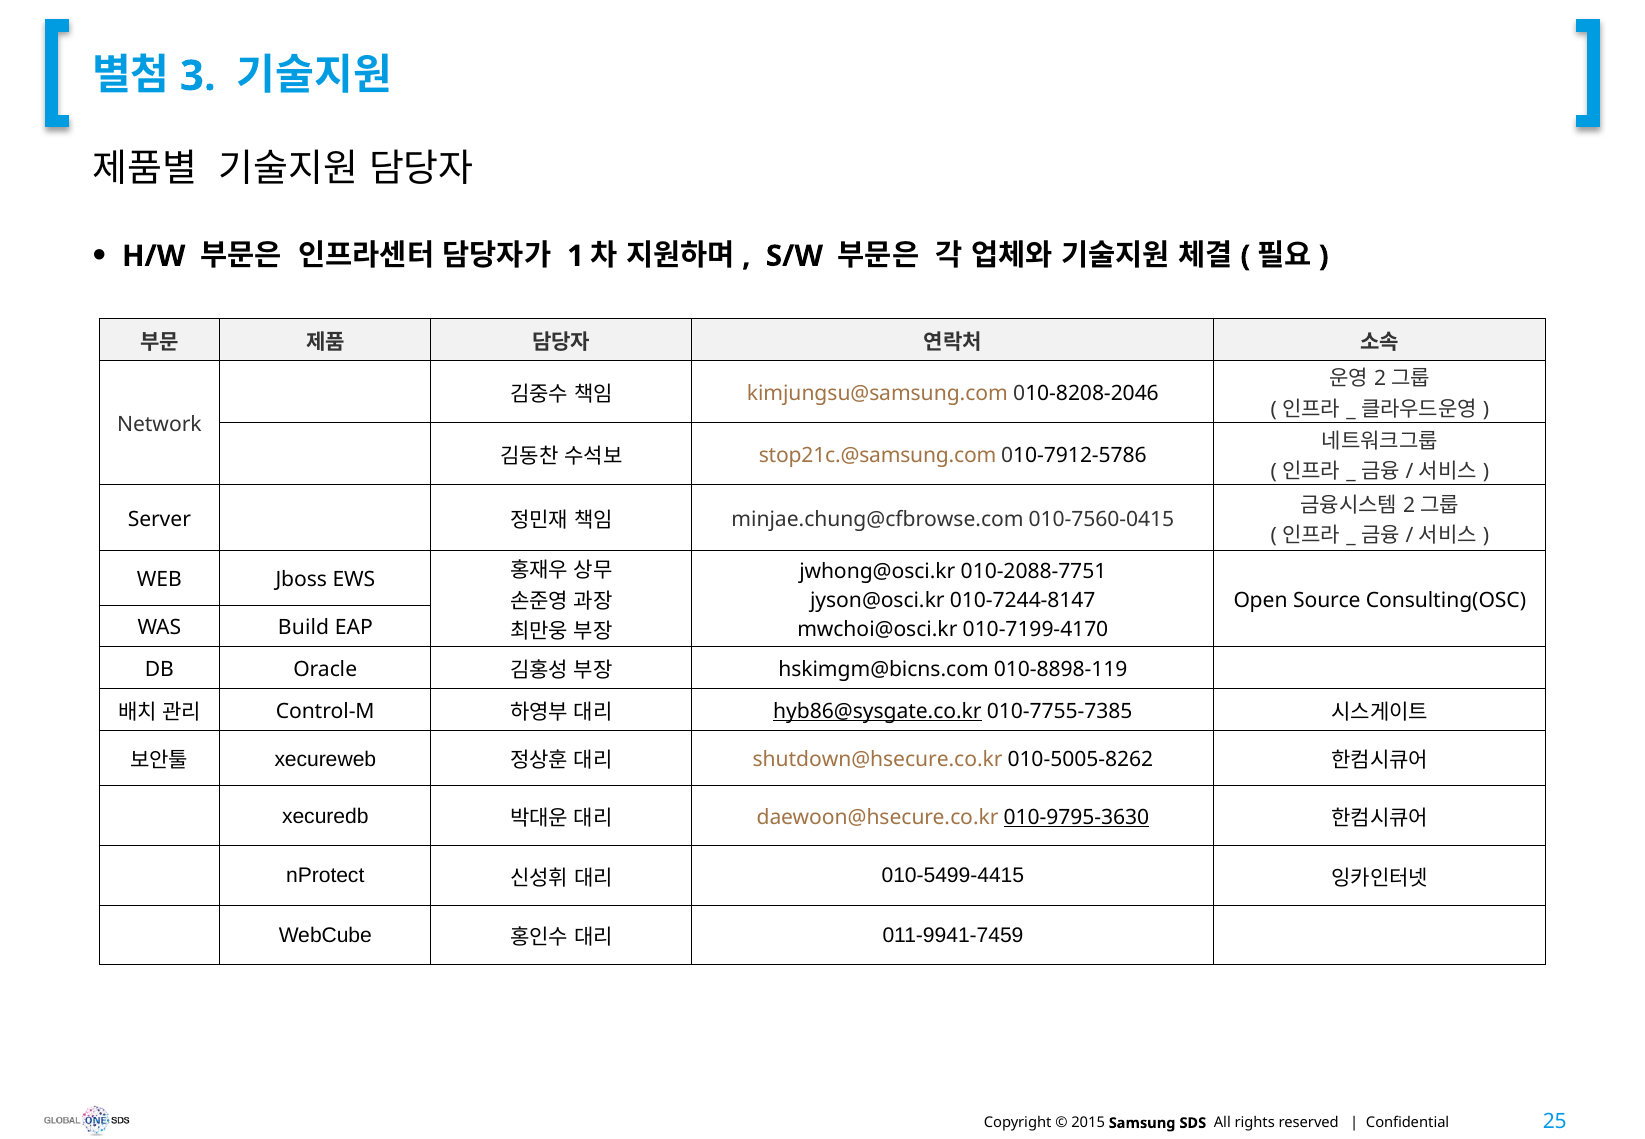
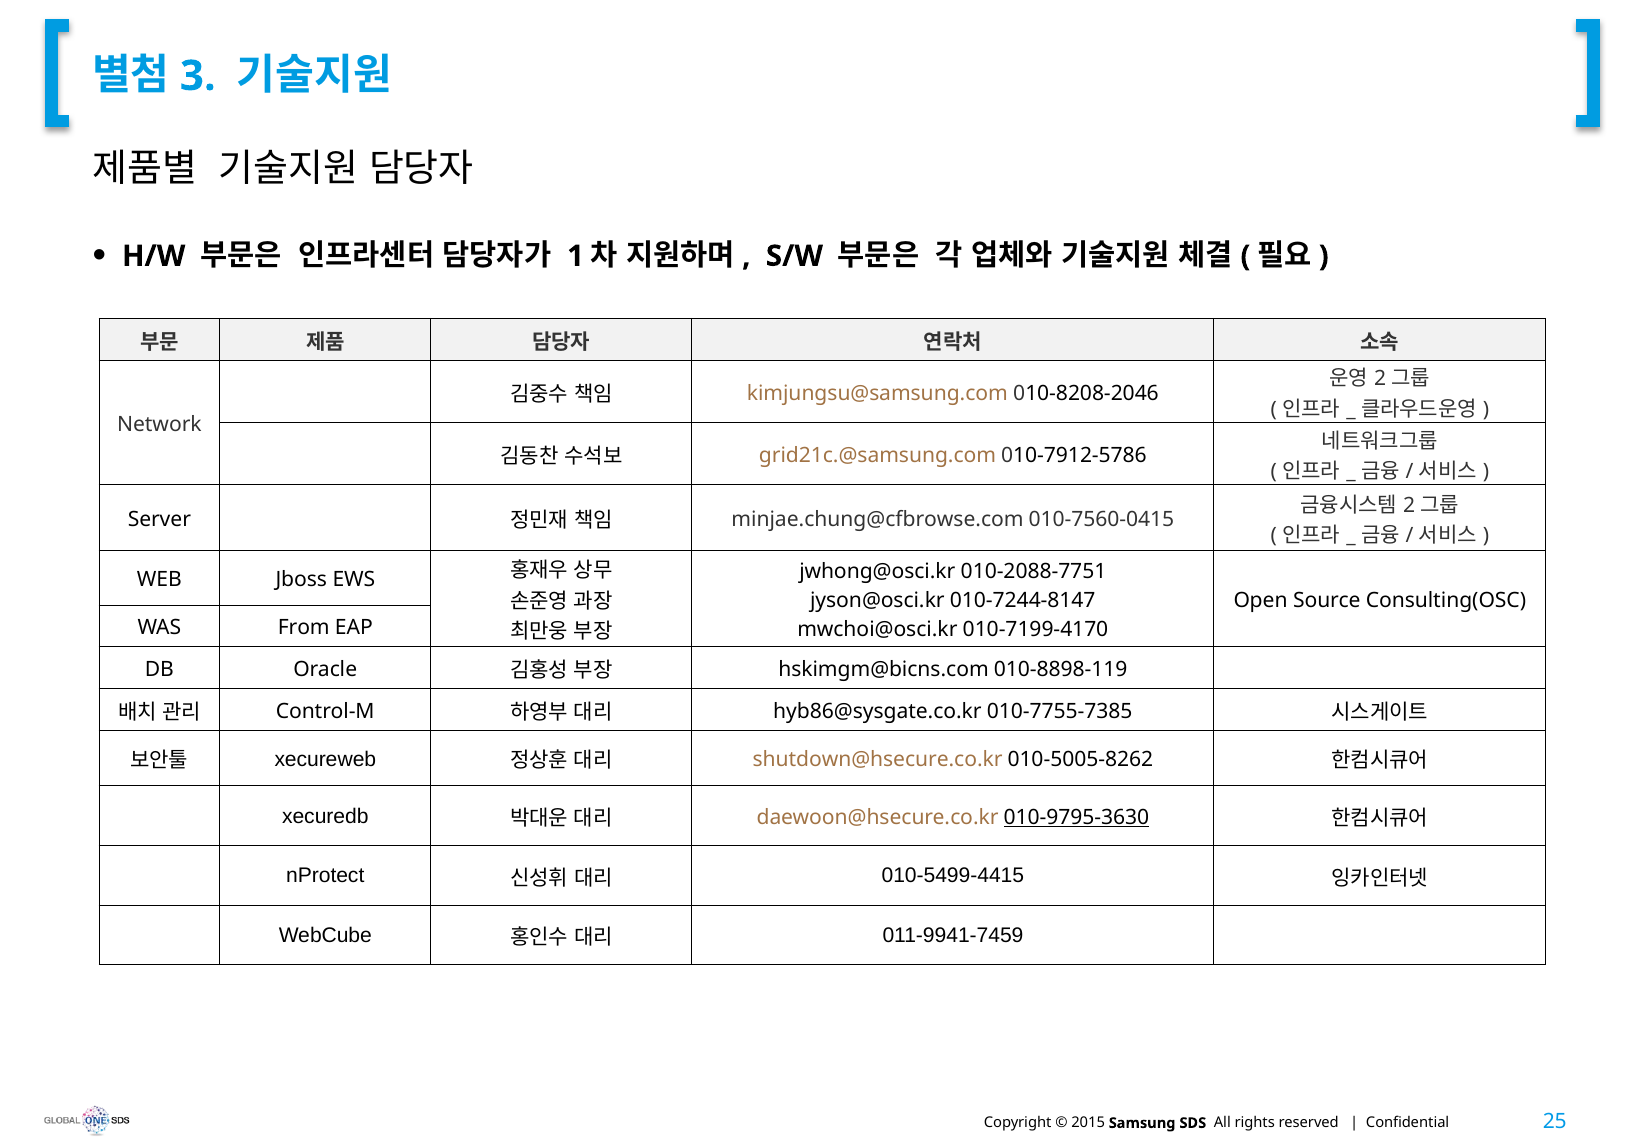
stop21c.@samsung.com: stop21c.@samsung.com -> grid21c.@samsung.com (877, 455)
Build: Build -> From (304, 628)
hyb86@sysgate.co.kr underline: present -> none (877, 712)
